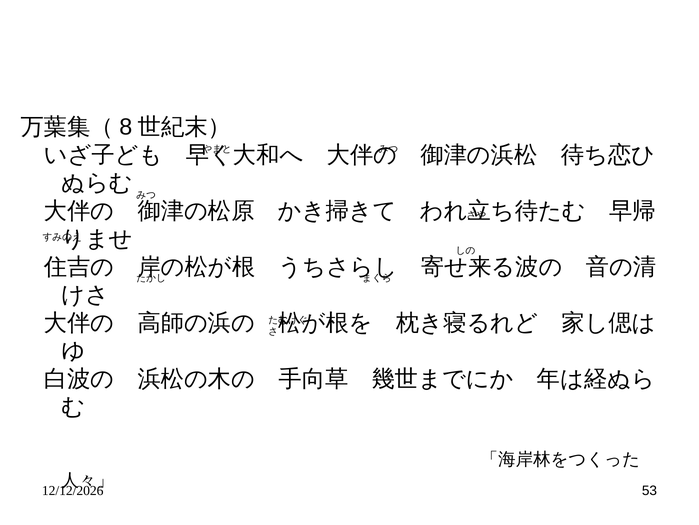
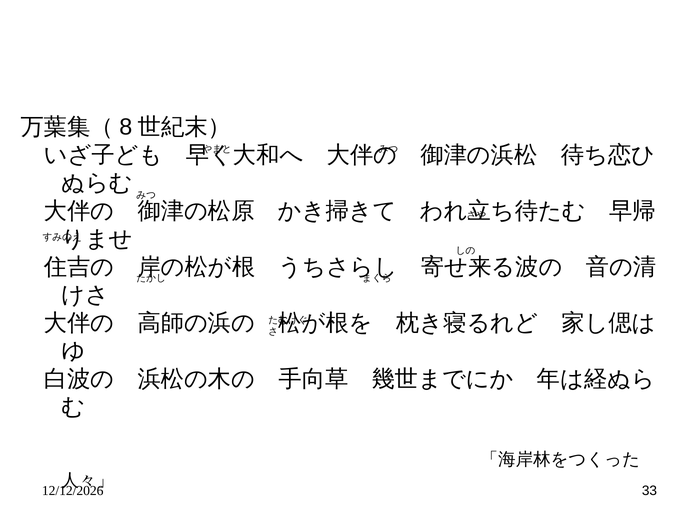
53: 53 -> 33 (649, 490)
